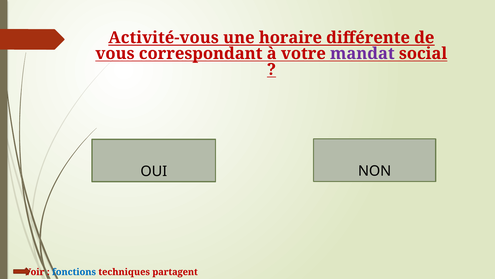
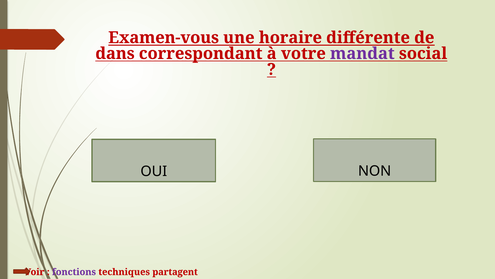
Activité-vous: Activité-vous -> Examen-vous (164, 38)
vous: vous -> dans (115, 53)
fonctions colour: blue -> purple (74, 271)
